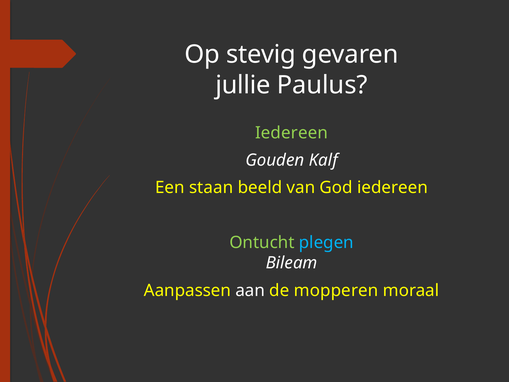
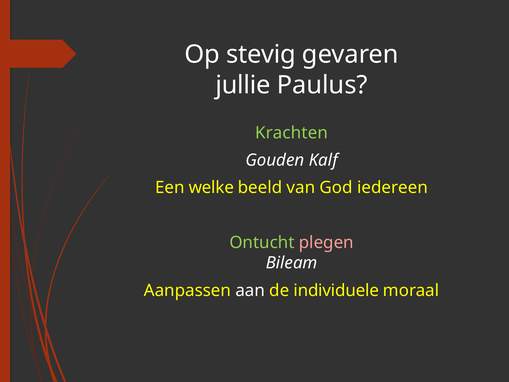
Iedereen: Iedereen -> Krachten (291, 133)
staan: staan -> welke (211, 188)
plegen colour: light blue -> pink (326, 242)
mopperen: mopperen -> individuele (336, 290)
